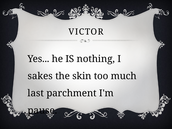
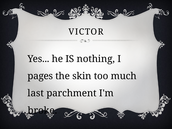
sakes: sakes -> pages (40, 76)
pause: pause -> broke (42, 110)
